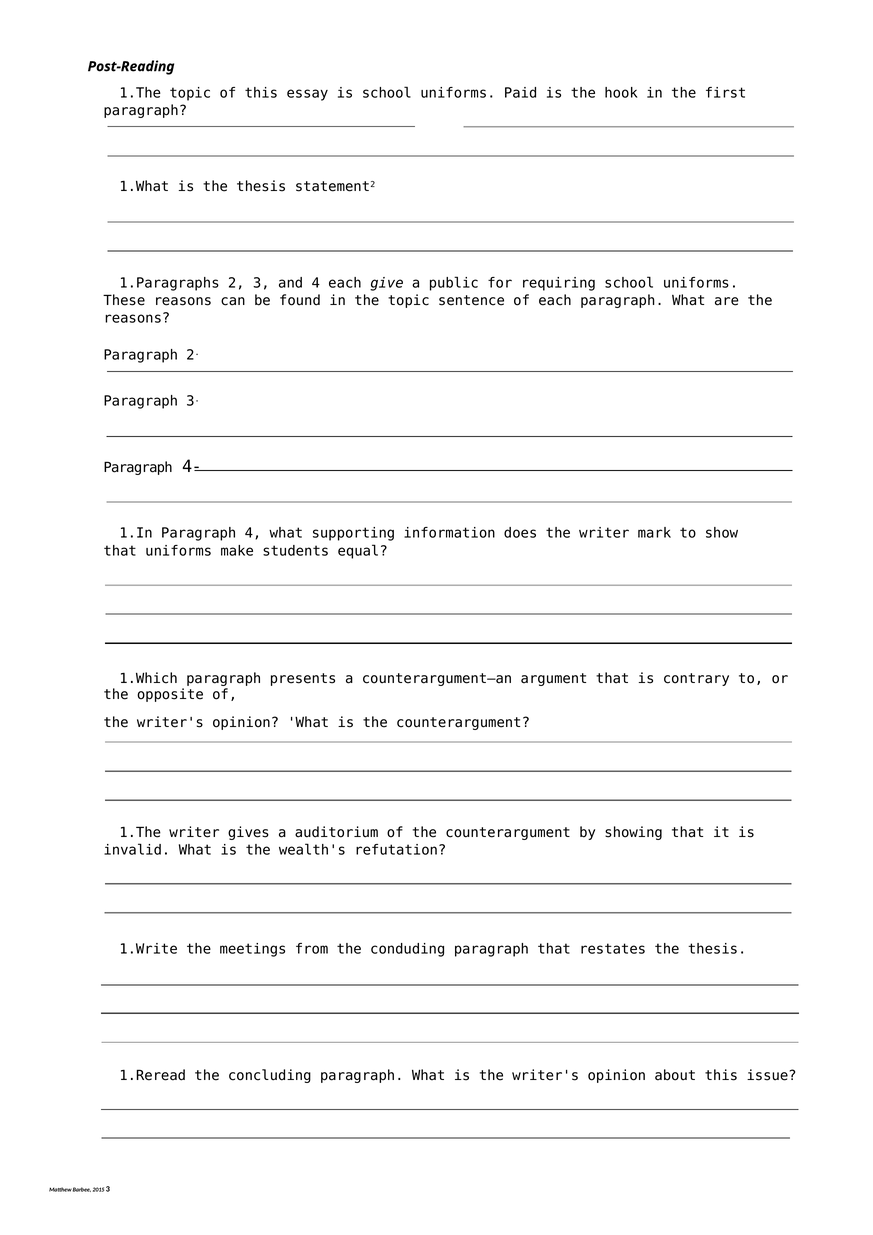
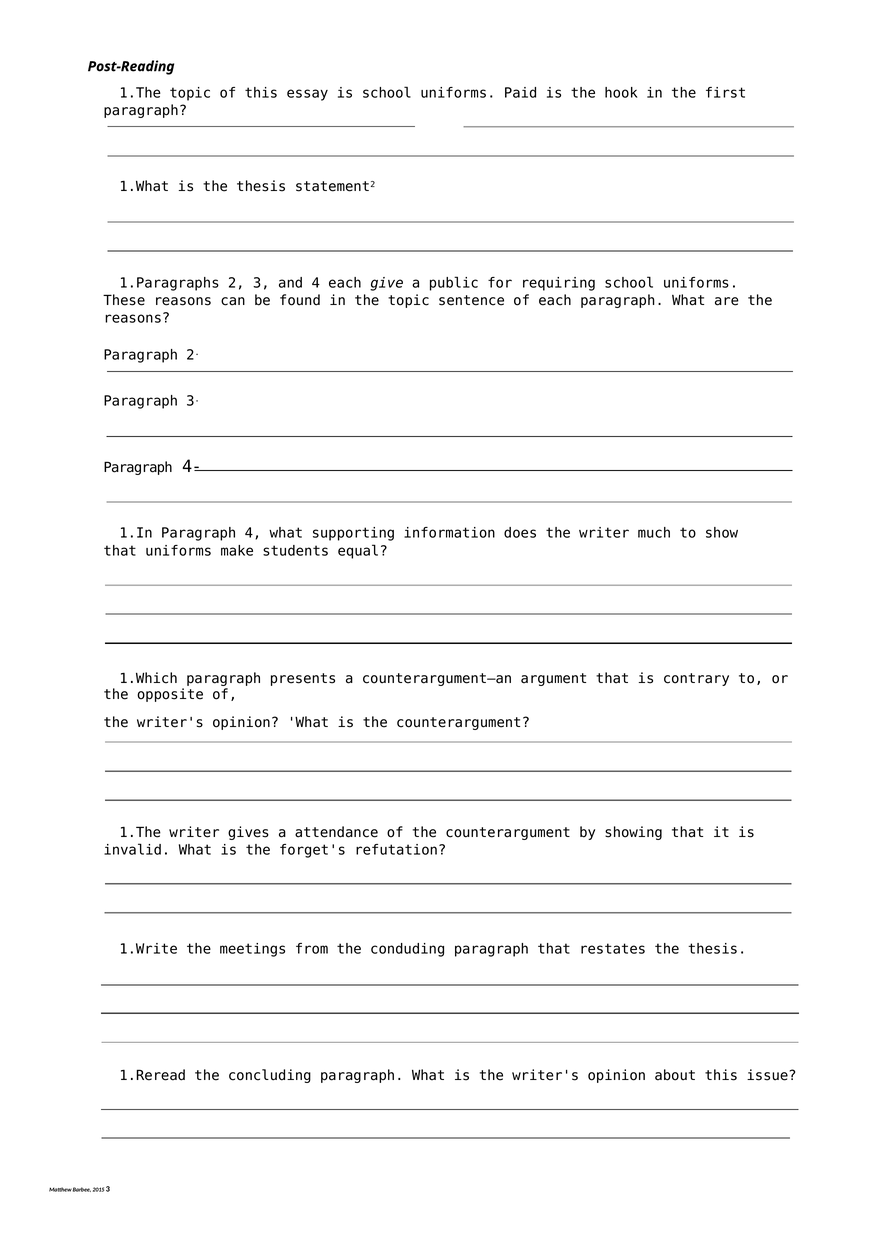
mark: mark -> much (654, 533)
auditorium: auditorium -> attendance (337, 833)
wealth's: wealth's -> forget's (312, 850)
